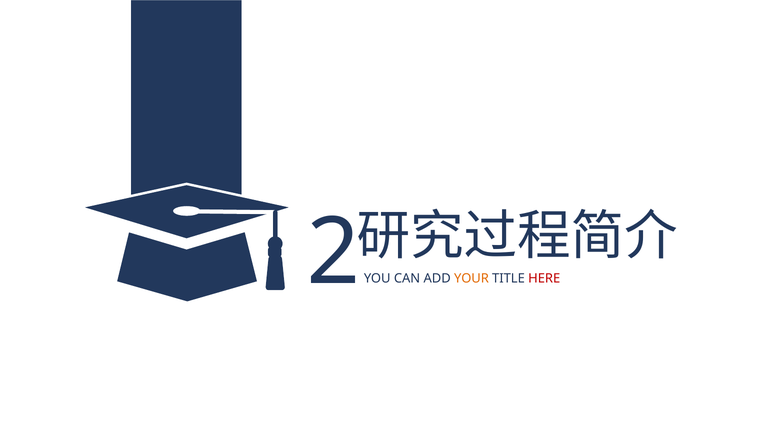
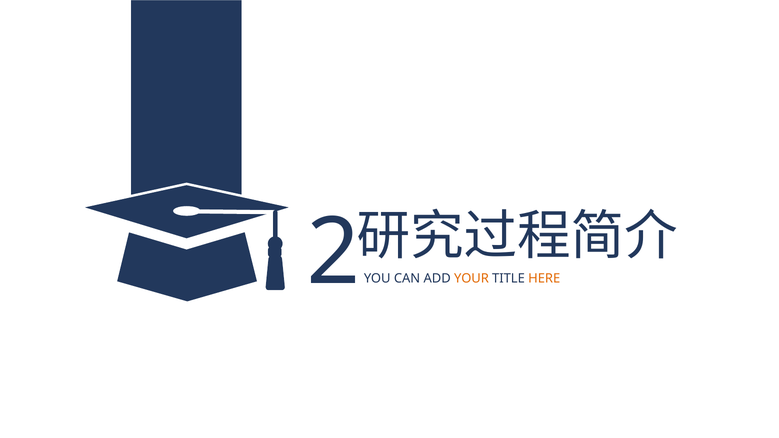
HERE colour: red -> orange (544, 278)
